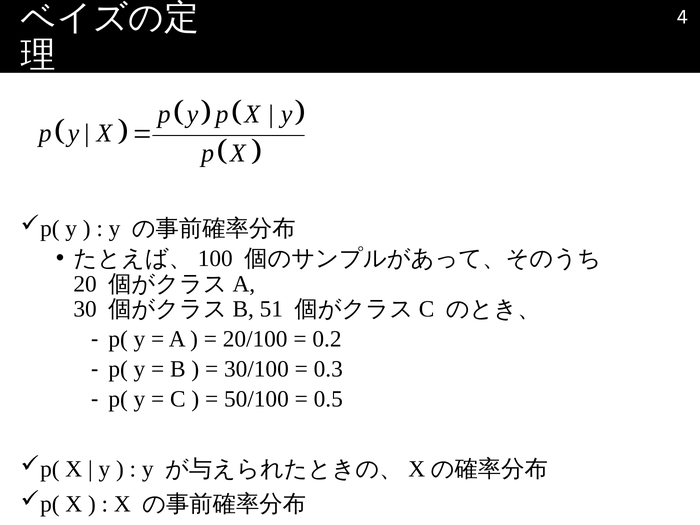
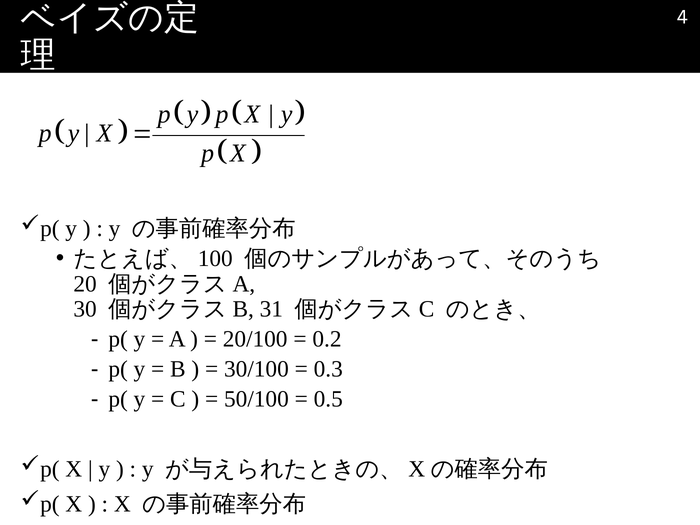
51: 51 -> 31 (271, 309)
